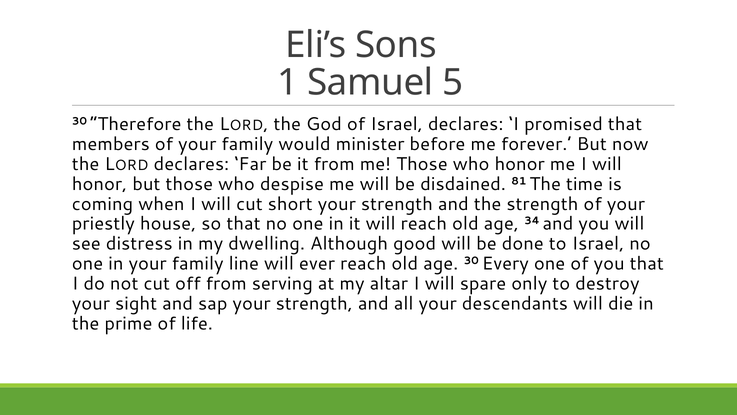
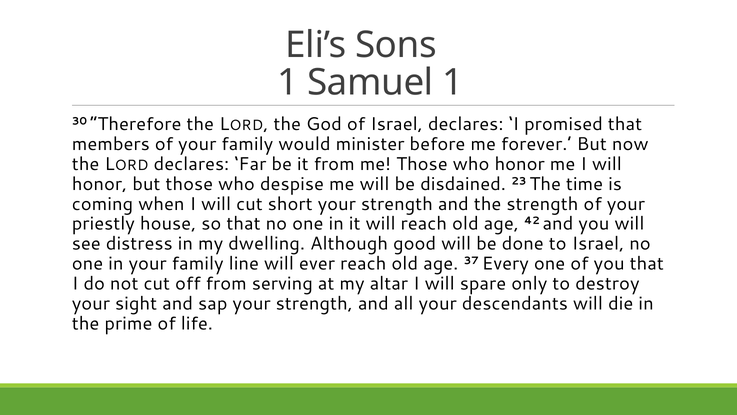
Samuel 5: 5 -> 1 (453, 83)
81: 81 -> 23 (519, 181)
34: 34 -> 42 (532, 221)
age 30: 30 -> 37 (471, 261)
